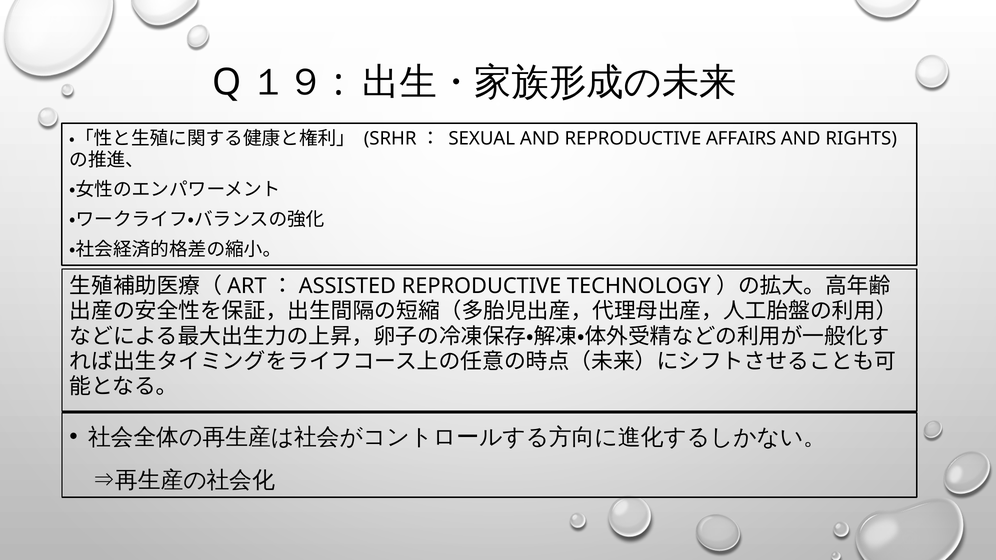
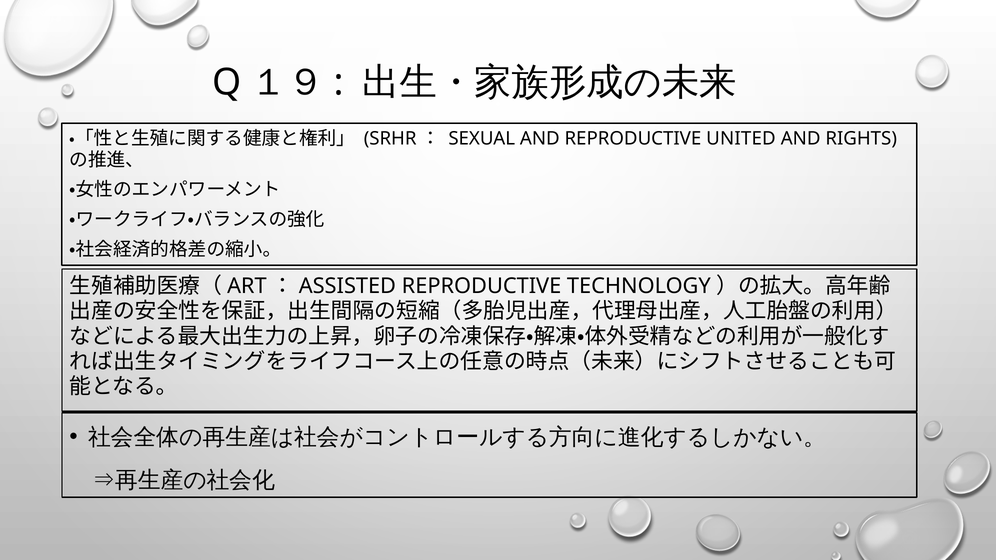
AFFAIRS: AFFAIRS -> UNITED (741, 139)
